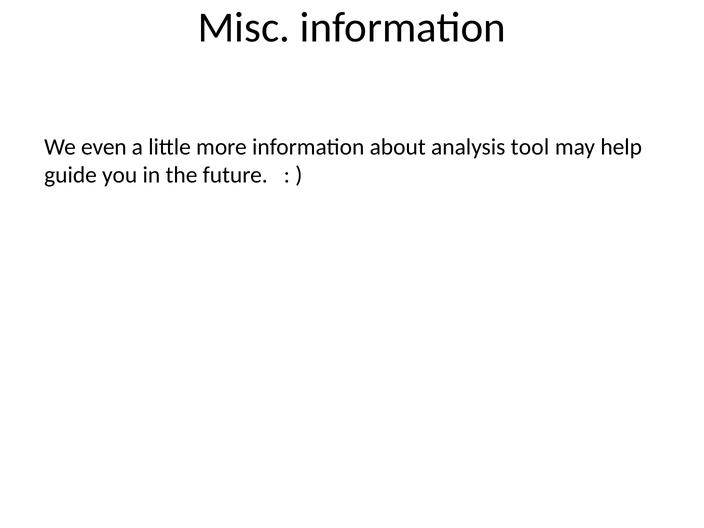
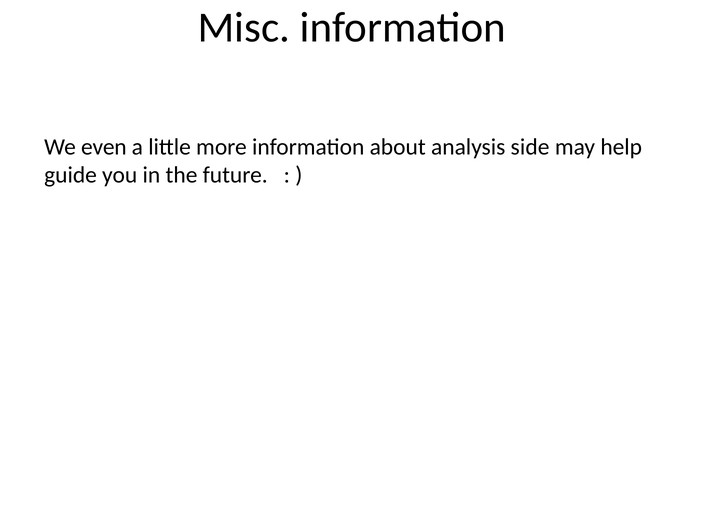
tool: tool -> side (530, 147)
